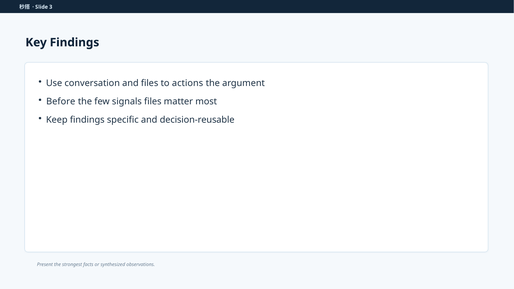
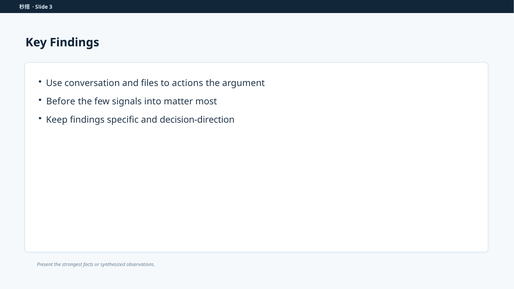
signals files: files -> into (153, 102)
decision-reusable: decision-reusable -> decision-direction (197, 120)
